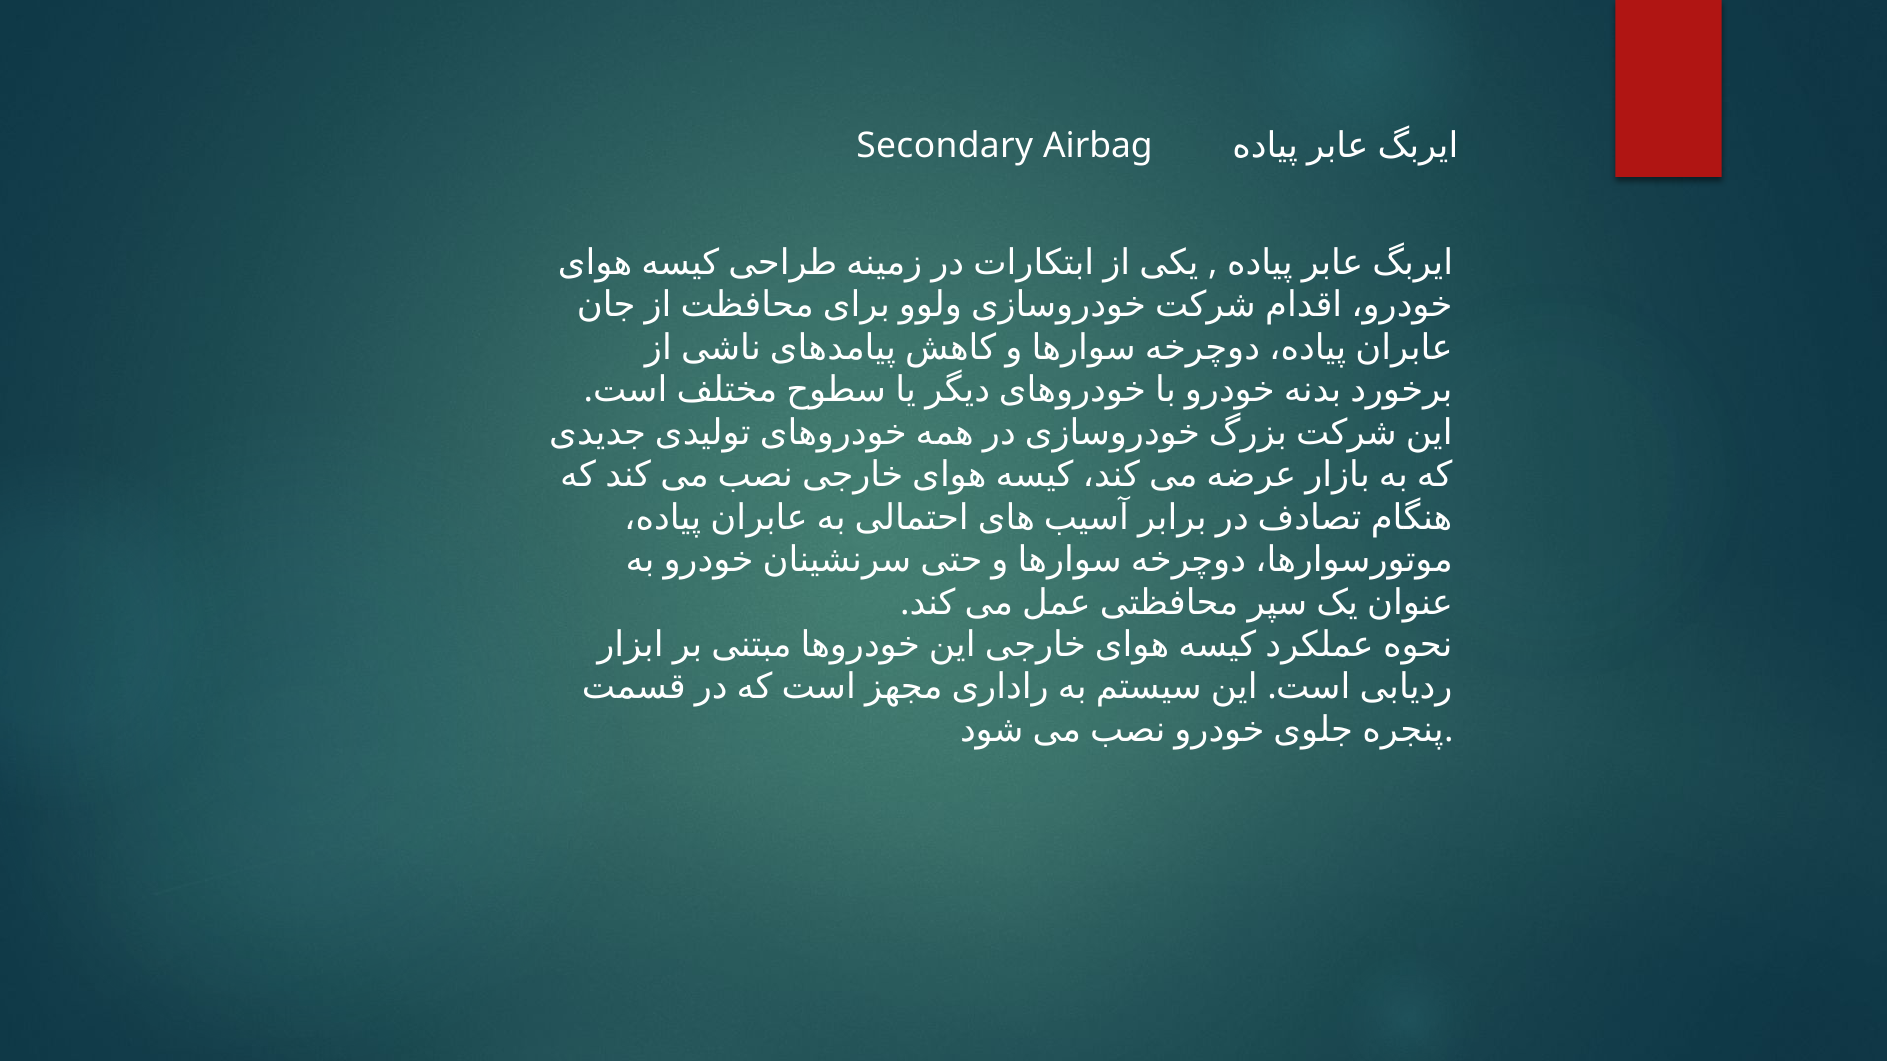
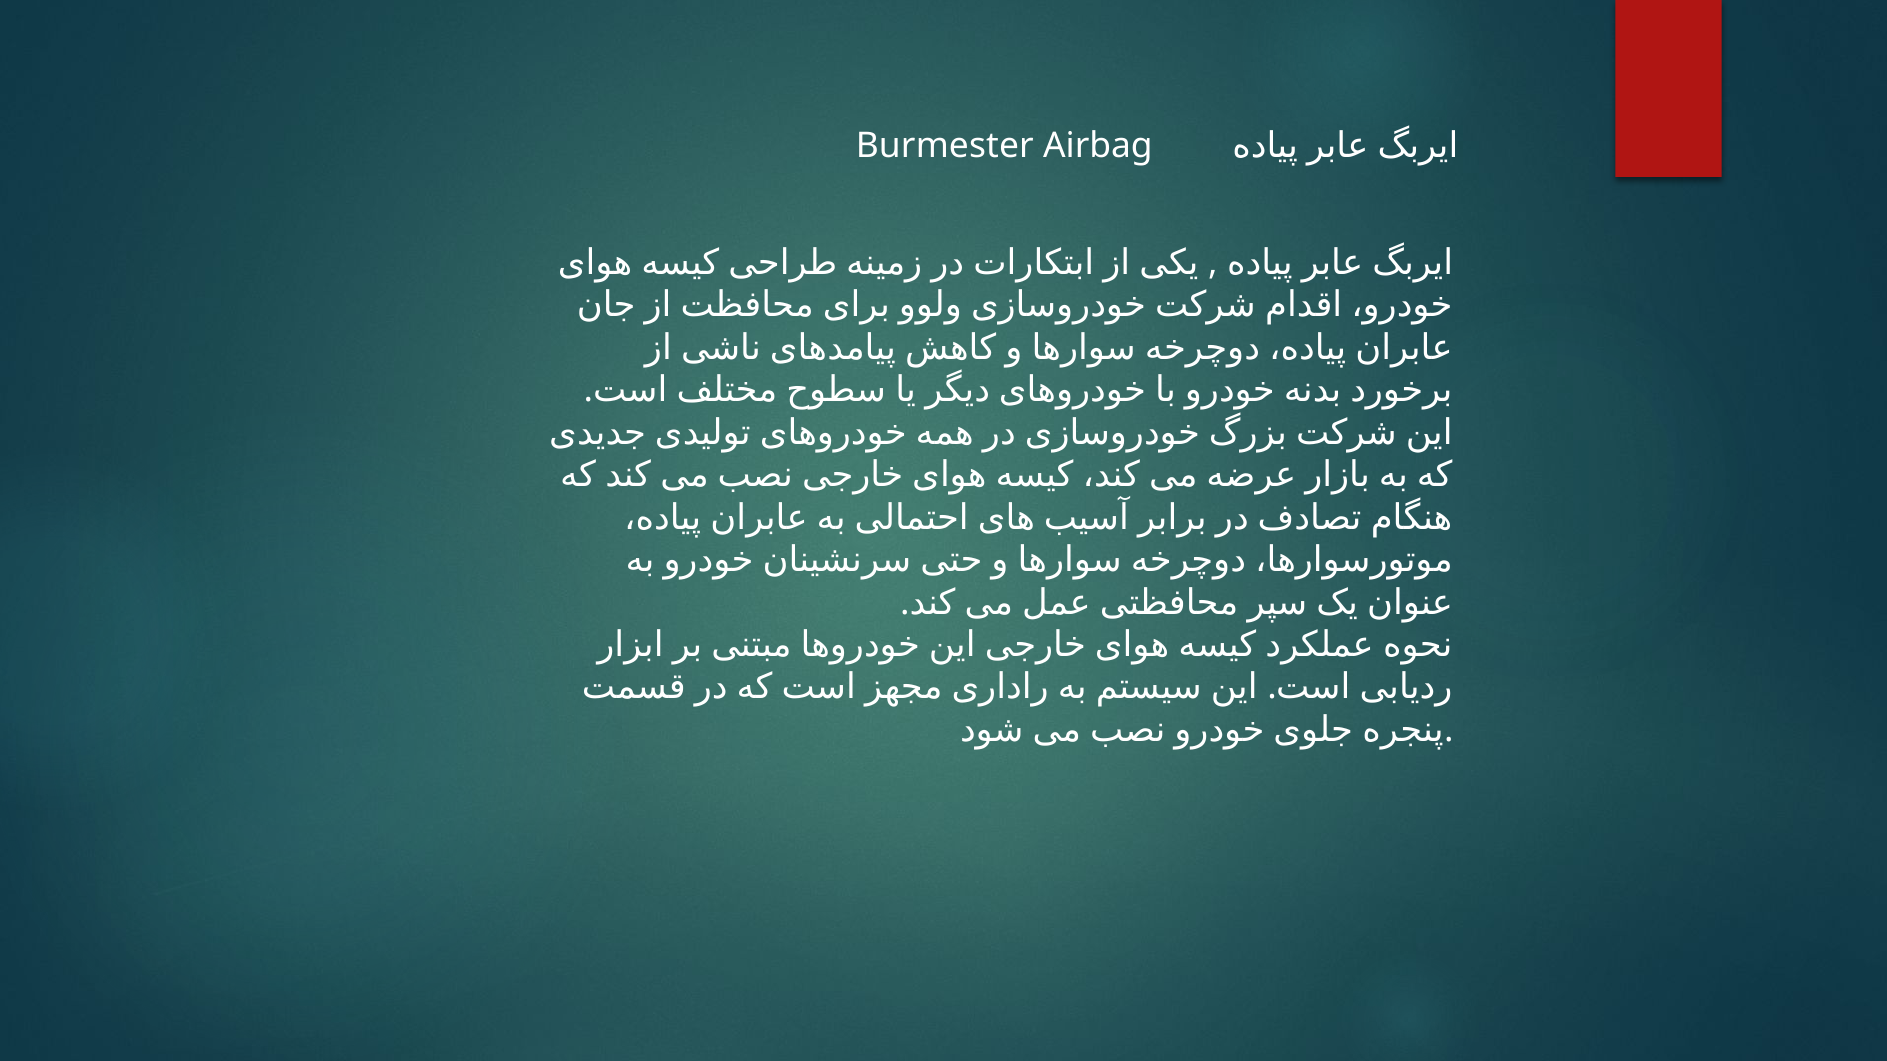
Secondary: Secondary -> Burmester (945, 145)
